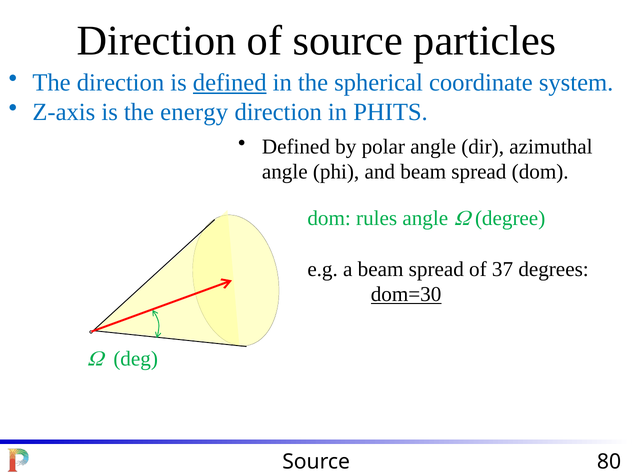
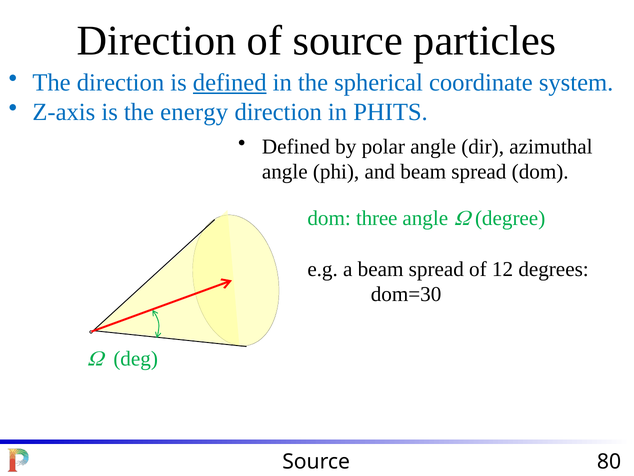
rules: rules -> three (377, 218)
37: 37 -> 12 (503, 269)
dom=30 underline: present -> none (406, 294)
